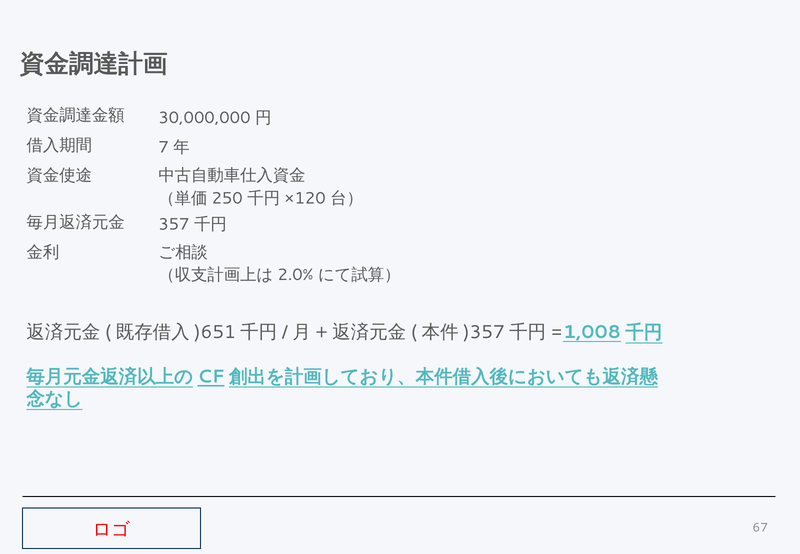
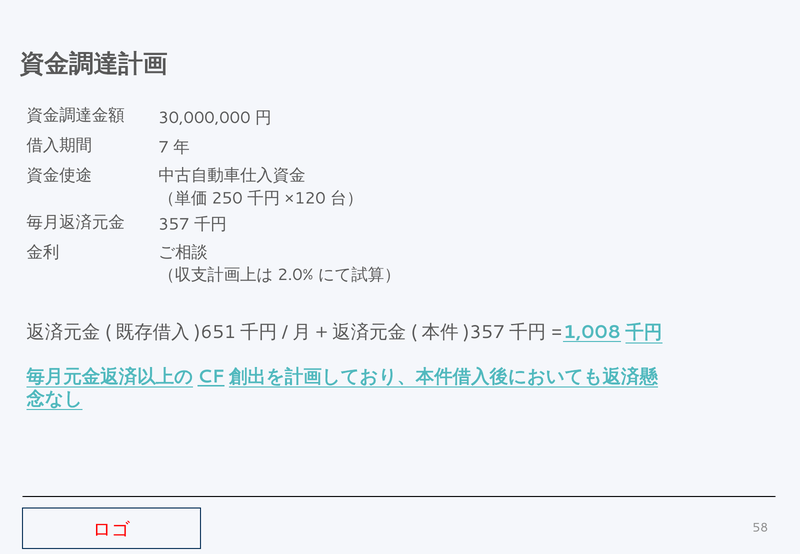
67: 67 -> 58 (760, 528)
